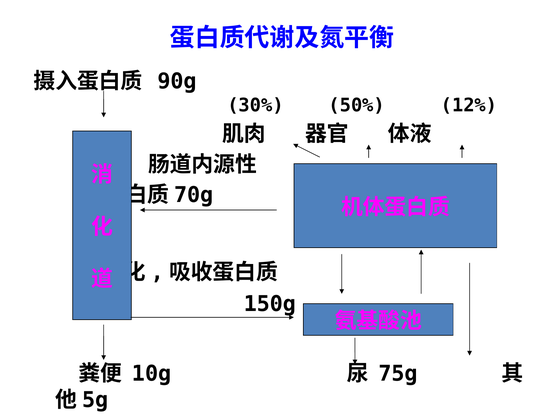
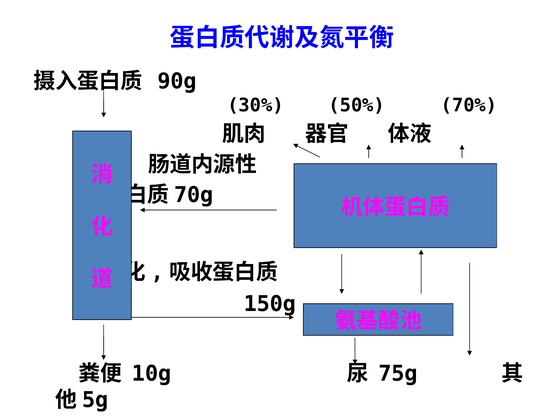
12%: 12% -> 70% (469, 105)
